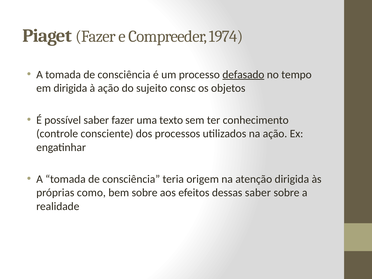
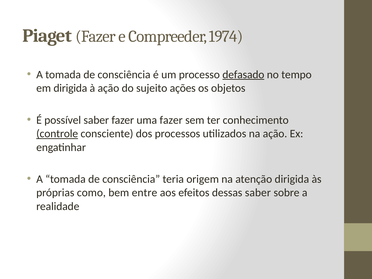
consc: consc -> ações (183, 88)
uma texto: texto -> fazer (171, 120)
controle underline: none -> present (57, 134)
bem sobre: sobre -> entre (144, 193)
